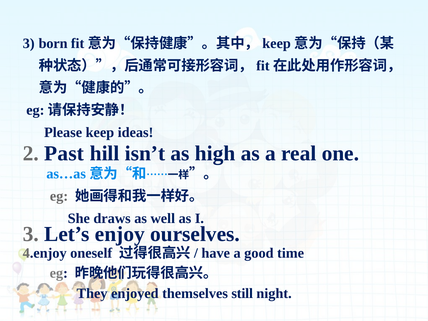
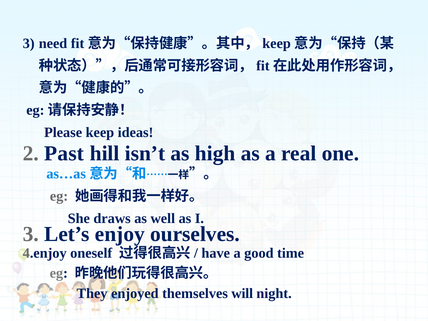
born: born -> need (53, 43)
still: still -> will (242, 293)
